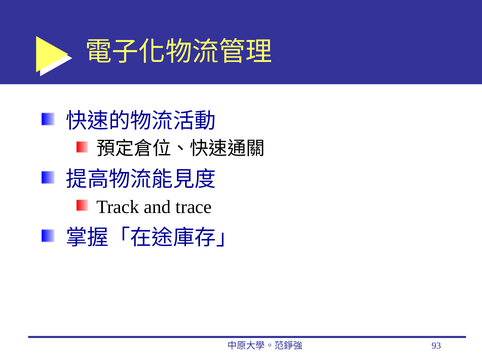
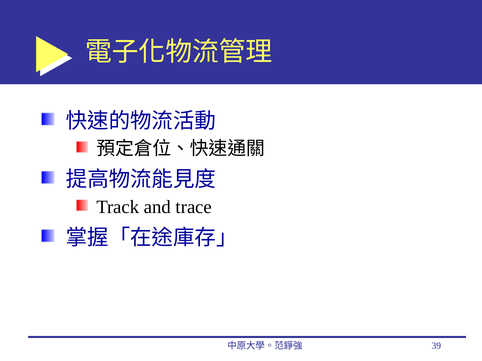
93: 93 -> 39 (436, 346)
